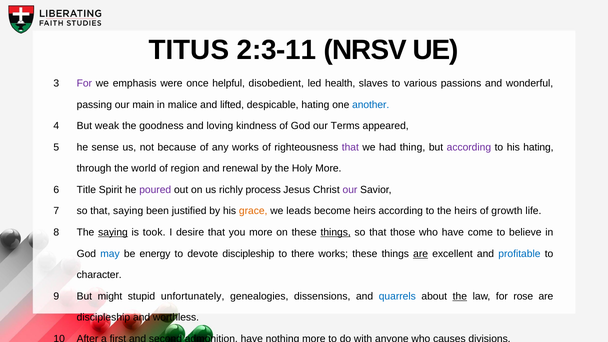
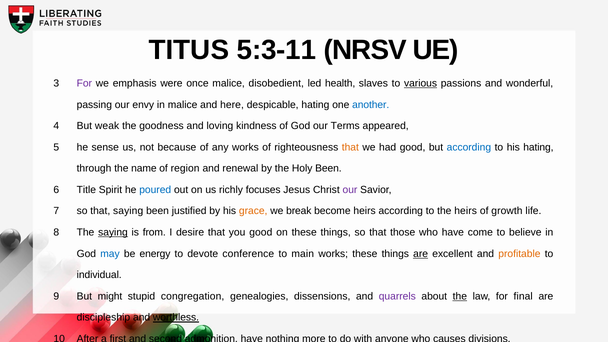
2:3-11: 2:3-11 -> 5:3-11 (276, 50)
once helpful: helpful -> malice (229, 83)
various underline: none -> present (421, 83)
main: main -> envy (143, 105)
lifted: lifted -> here (232, 105)
that colour: purple -> orange (350, 147)
had thing: thing -> good (413, 147)
according colour: purple -> blue (469, 147)
world: world -> name (144, 169)
Holy More: More -> Been (328, 169)
poured colour: purple -> blue (155, 190)
process: process -> focuses (263, 190)
leads: leads -> break (299, 211)
took: took -> from (154, 232)
you more: more -> good (261, 232)
things underline: present -> none (336, 232)
devote discipleship: discipleship -> conference (248, 254)
there: there -> main (303, 254)
profitable colour: blue -> orange (519, 254)
character: character -> individual (99, 275)
unfortunately: unfortunately -> congregation (193, 296)
quarrels colour: blue -> purple (397, 296)
rose: rose -> final (523, 296)
worthless underline: none -> present (176, 318)
